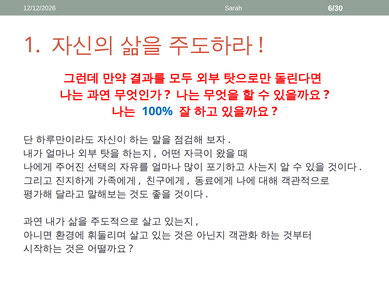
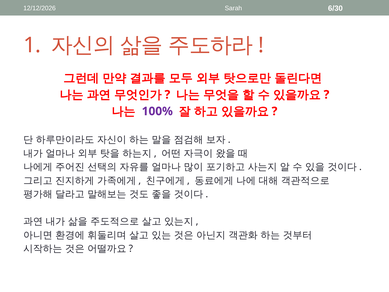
100% colour: blue -> purple (157, 111)
